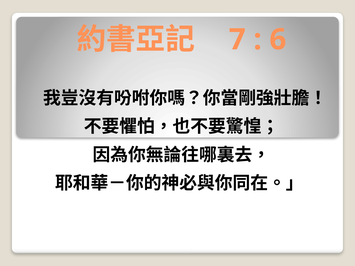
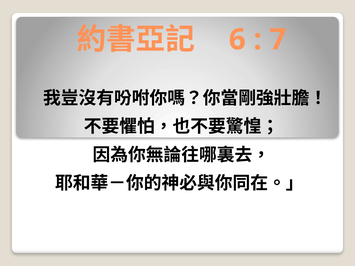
7: 7 -> 6 (237, 40)
6: 6 -> 7 (278, 40)
